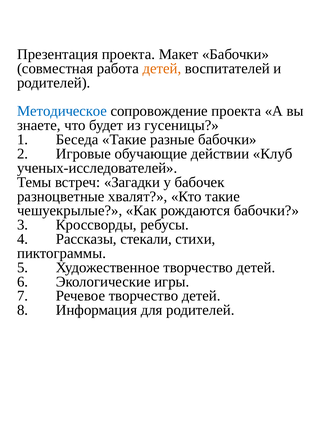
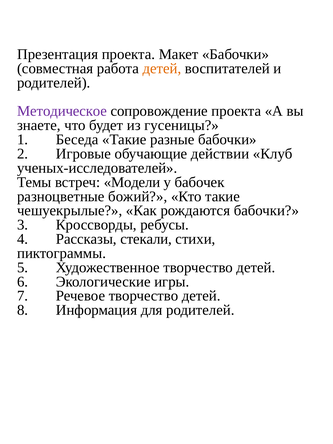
Методическое colour: blue -> purple (62, 111)
Загадки: Загадки -> Модели (132, 182)
хвалят: хвалят -> божий (138, 196)
